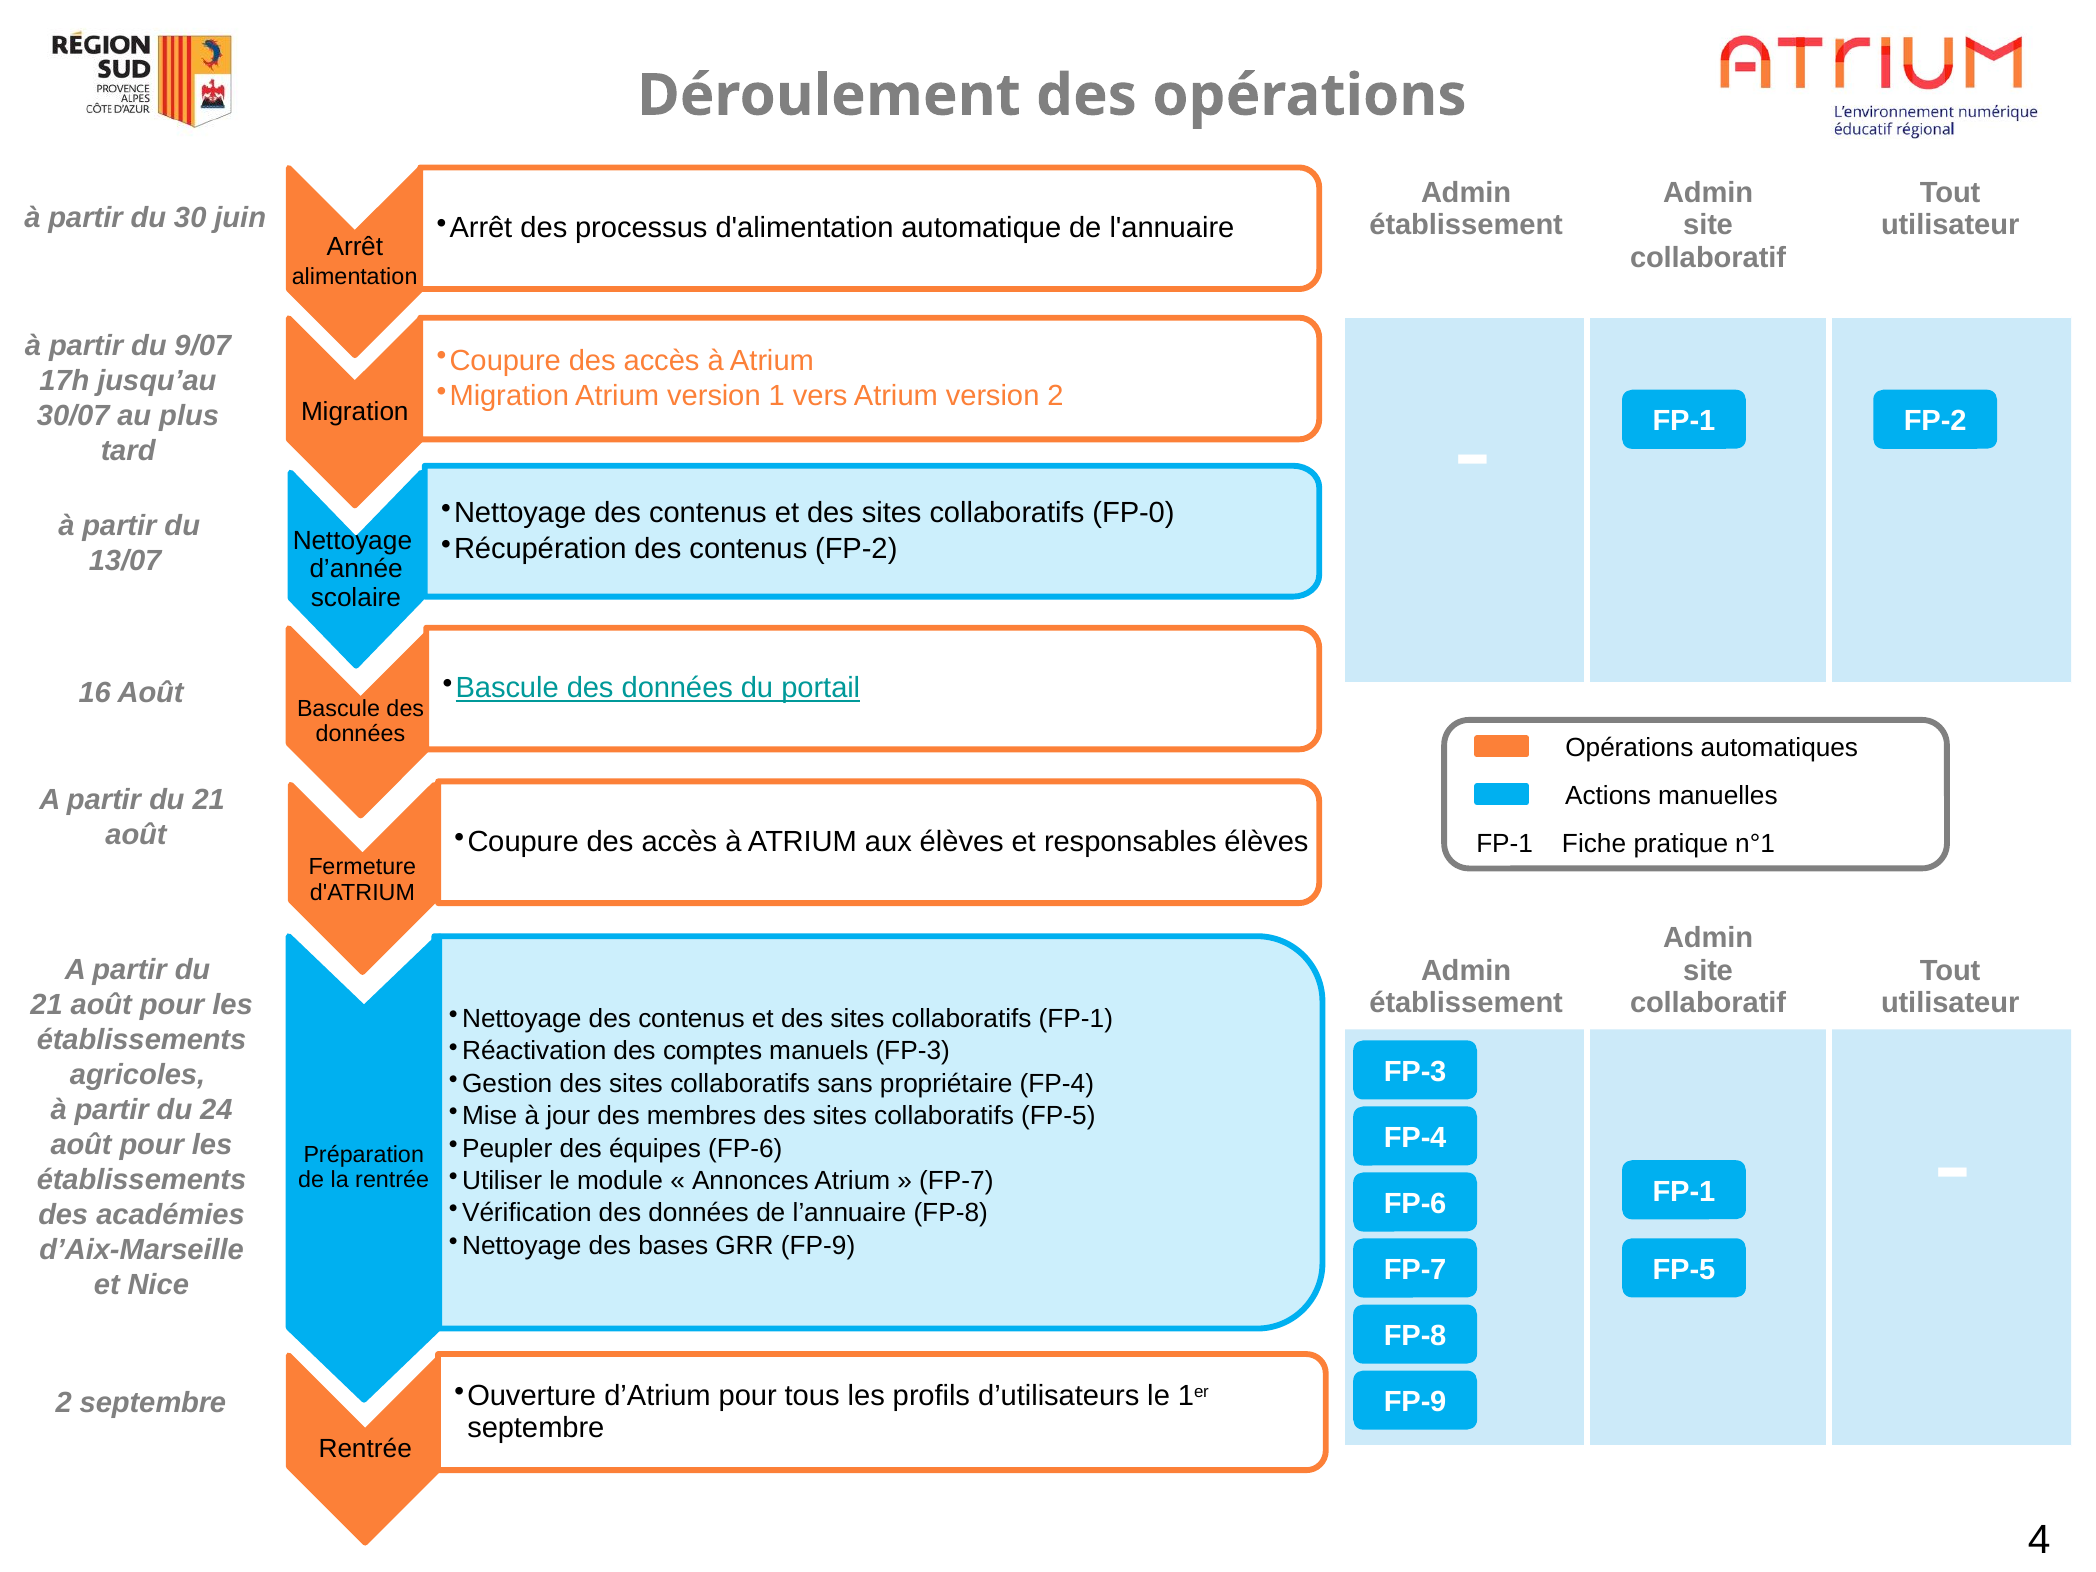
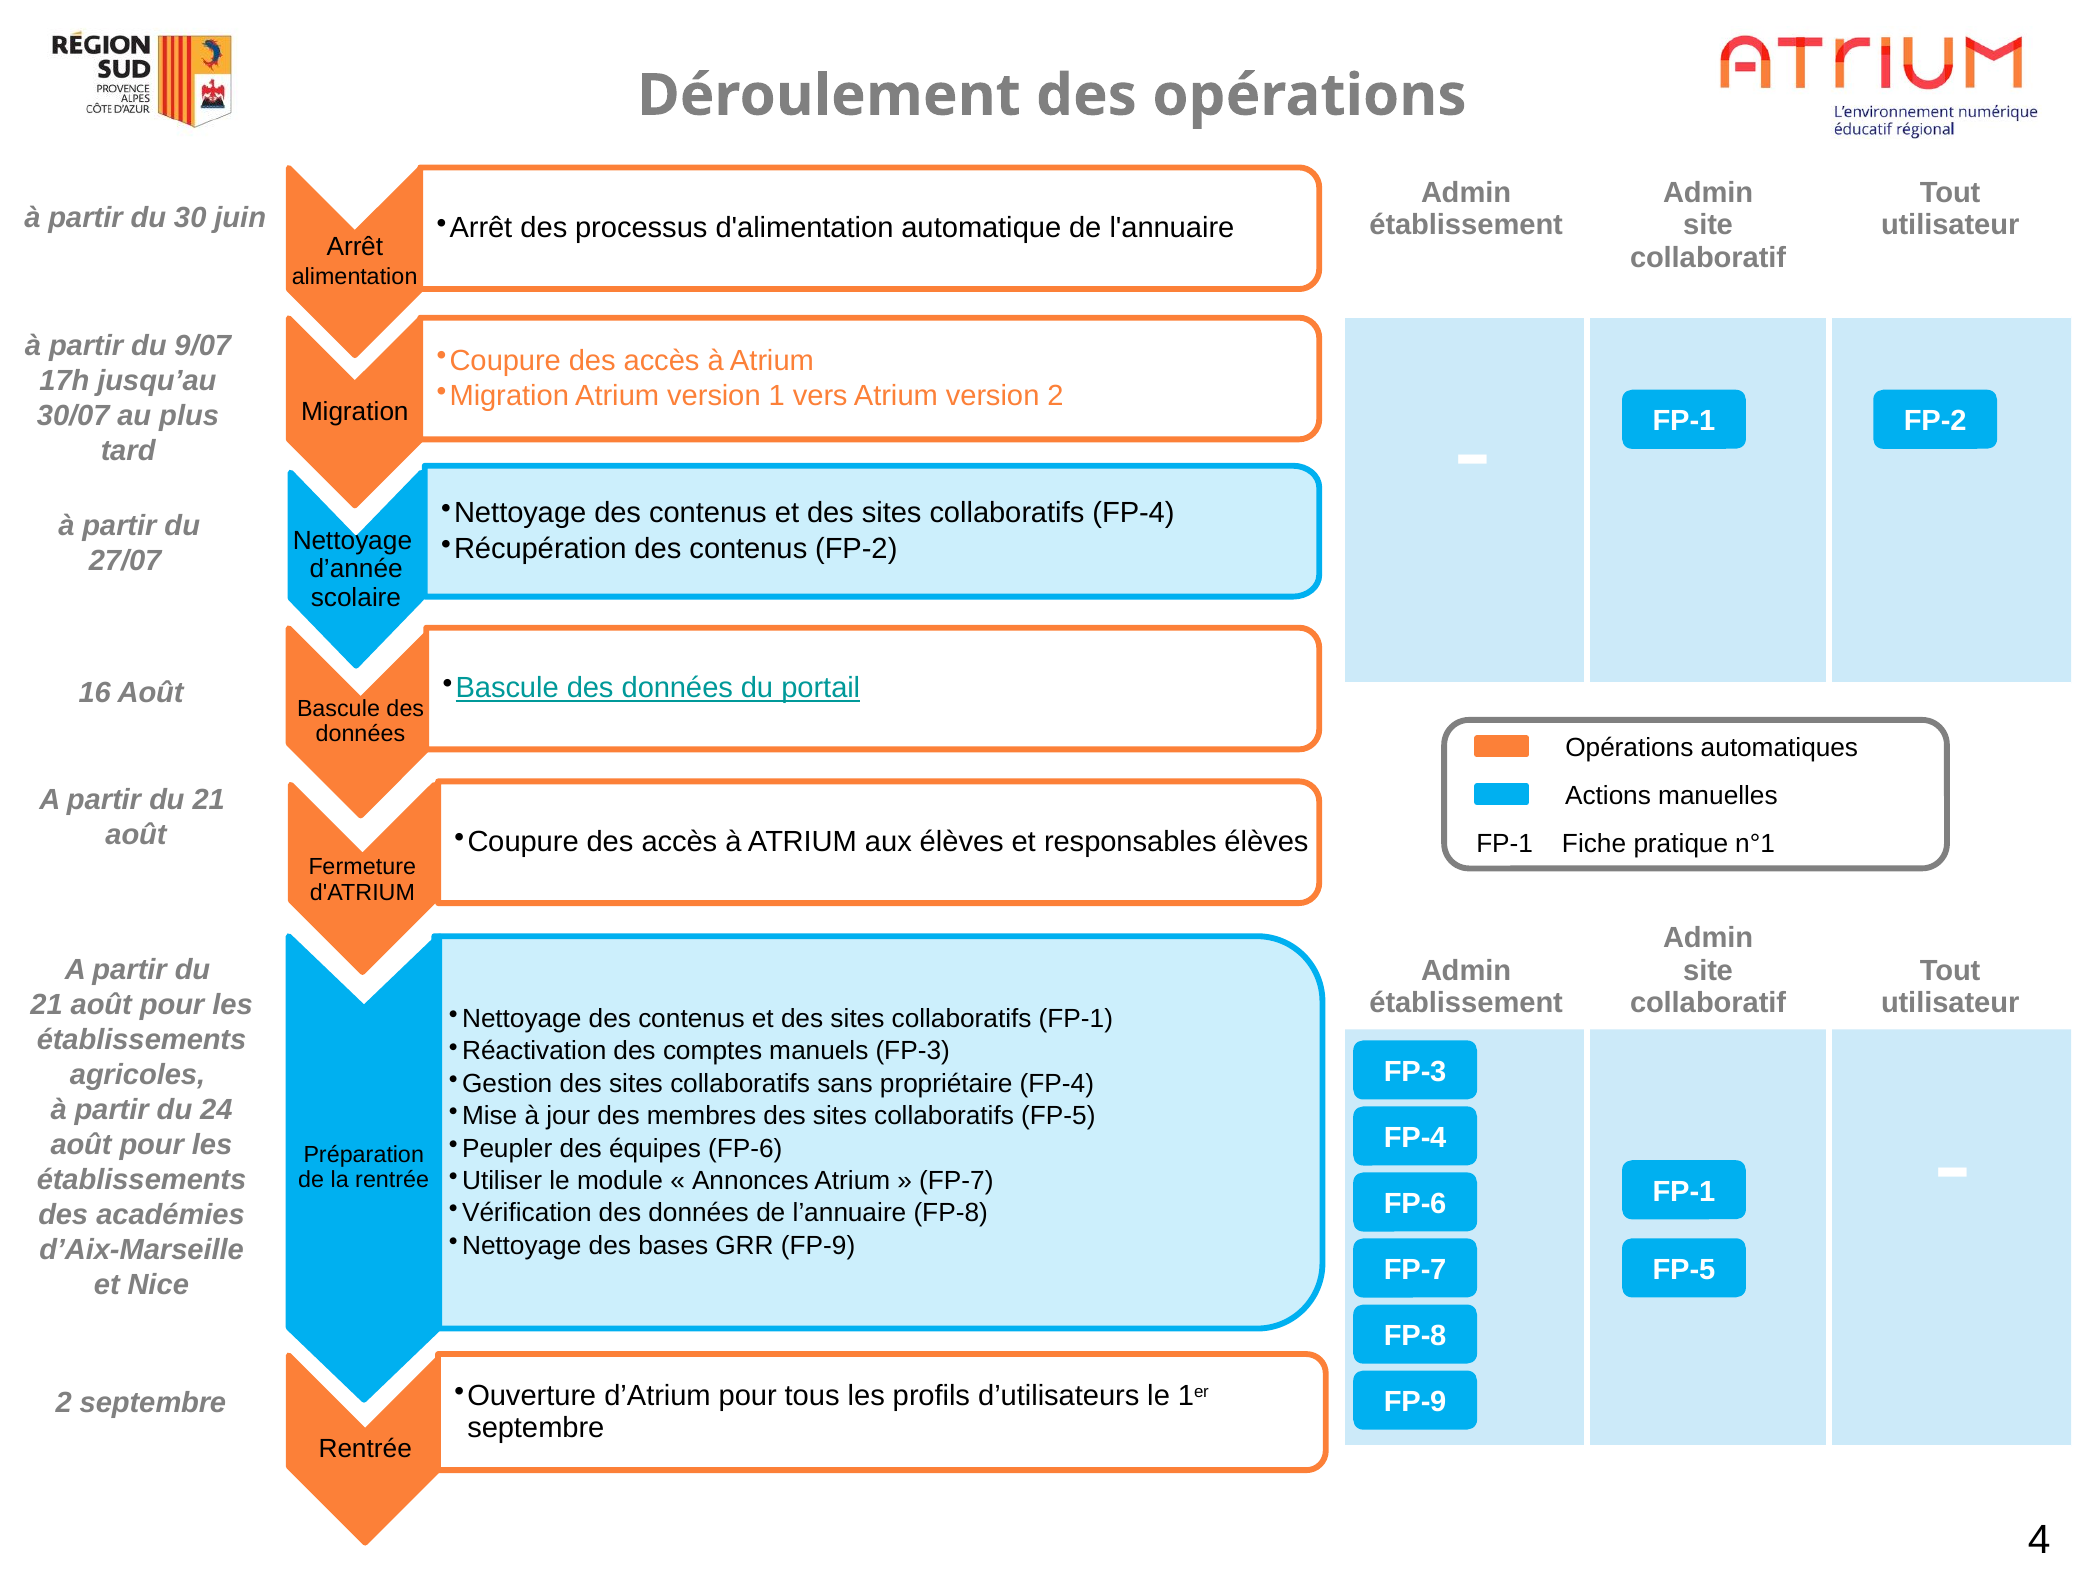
collaboratifs FP-0: FP-0 -> FP-4 (1133, 513)
13/07: 13/07 -> 27/07 (125, 561)
